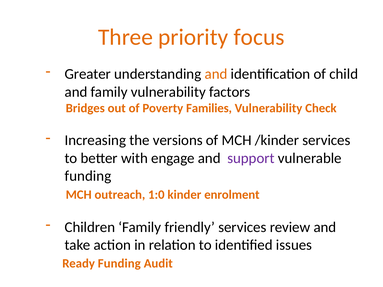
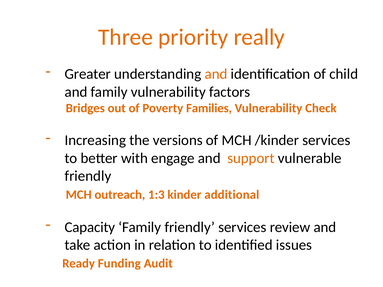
focus: focus -> really (259, 37)
support colour: purple -> orange (251, 158)
funding: funding -> friendly (88, 176)
1:0: 1:0 -> 1:3 (156, 195)
enrolment: enrolment -> additional (232, 195)
Children: Children -> Capacity (90, 227)
